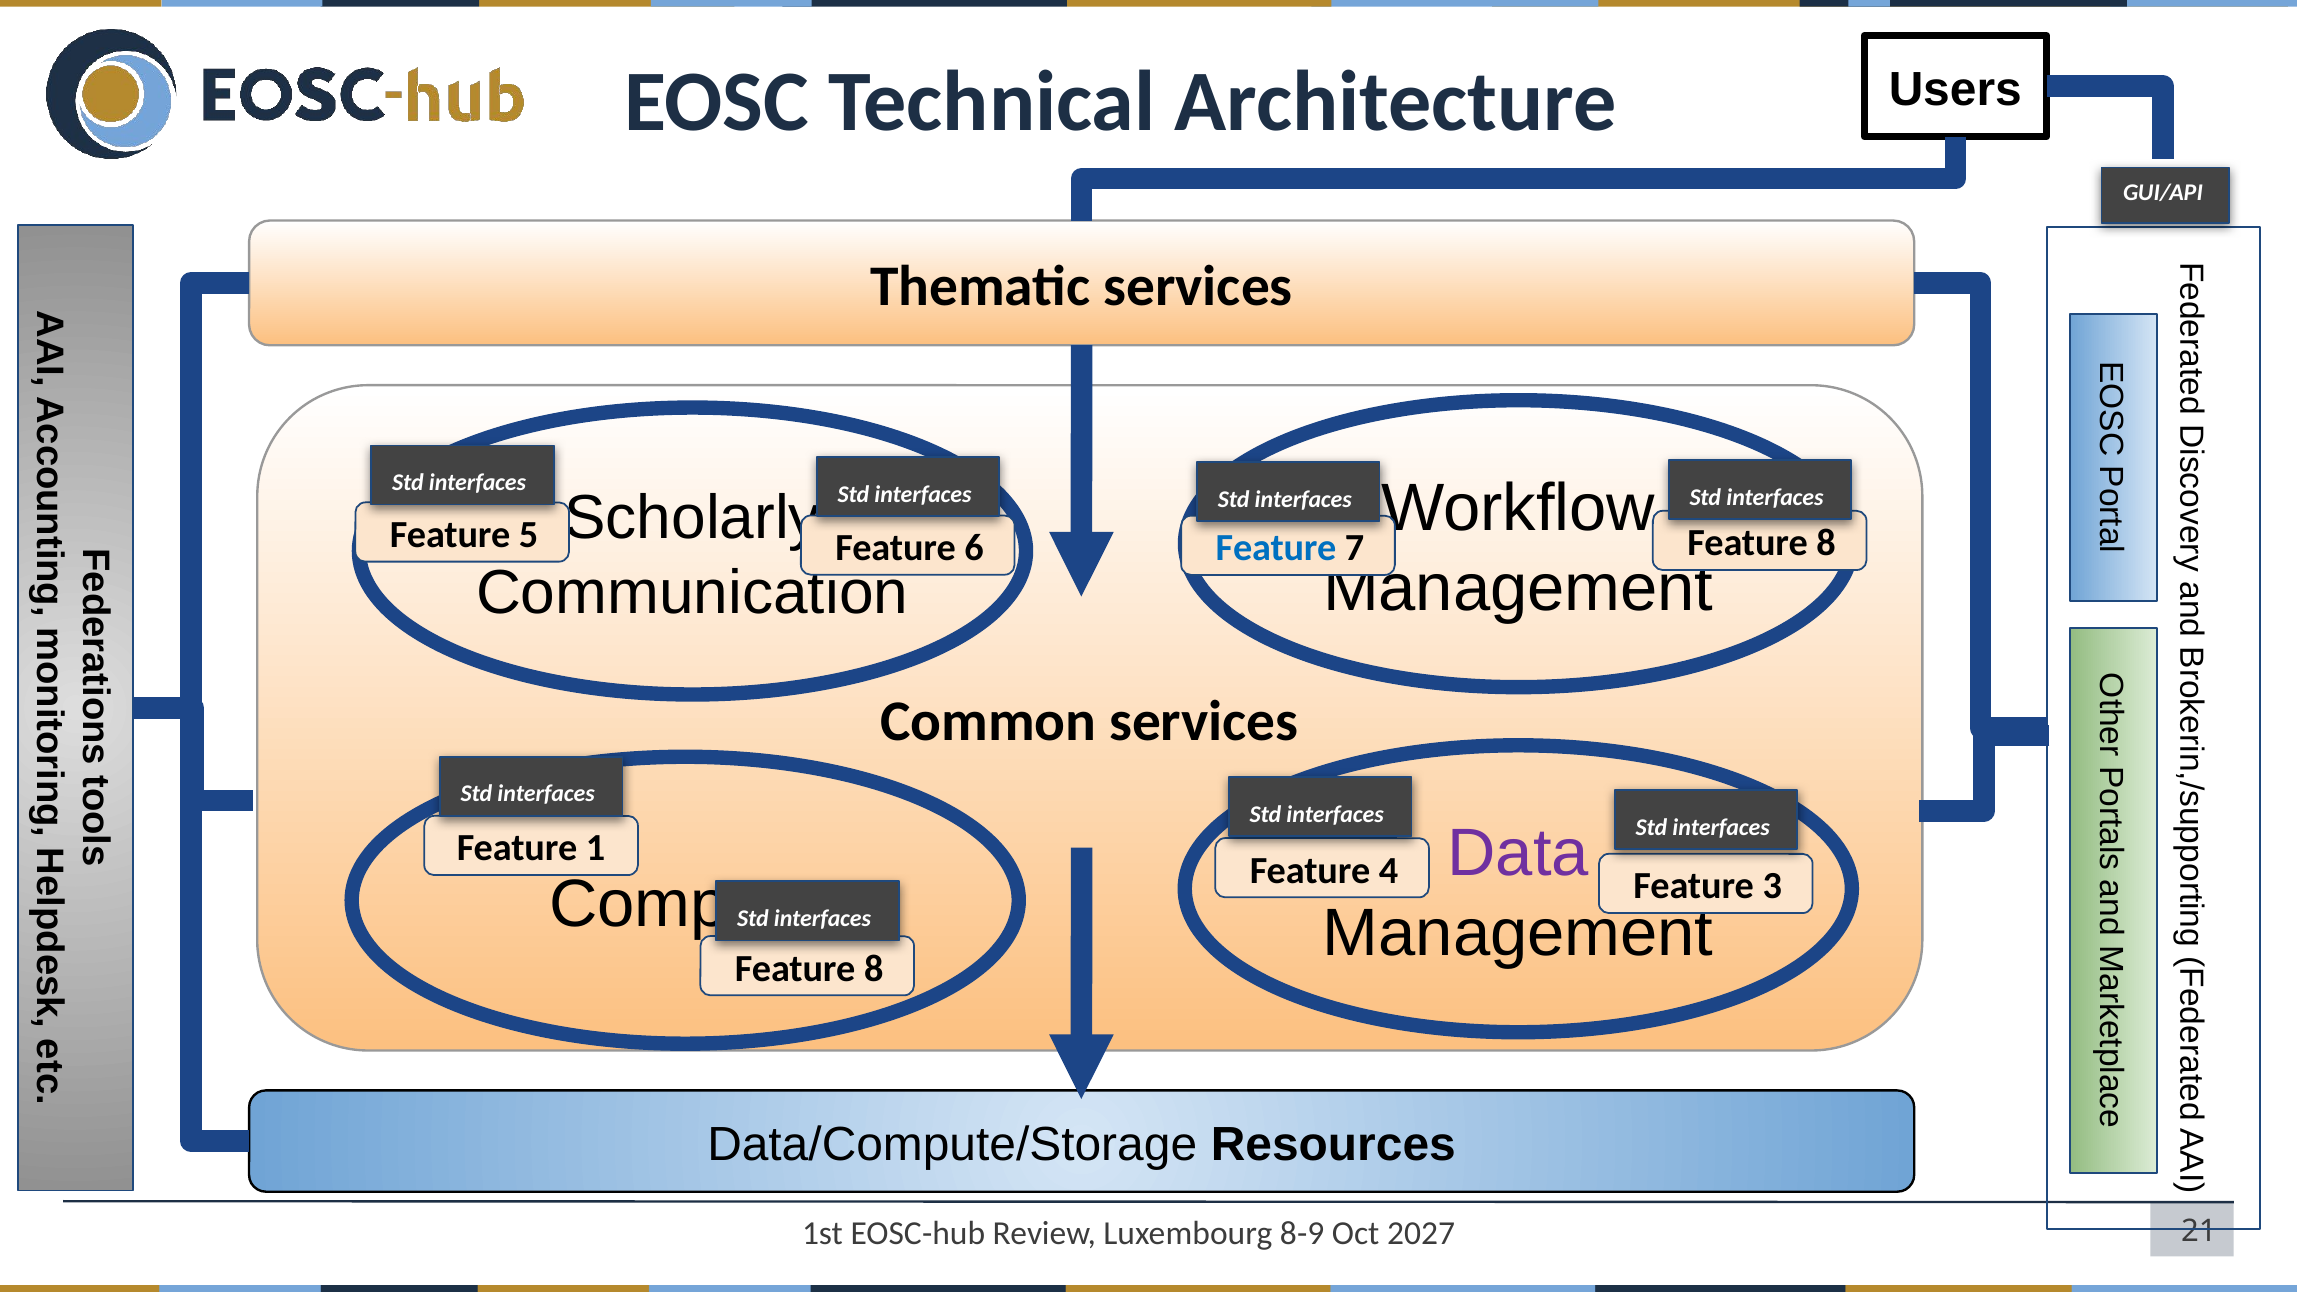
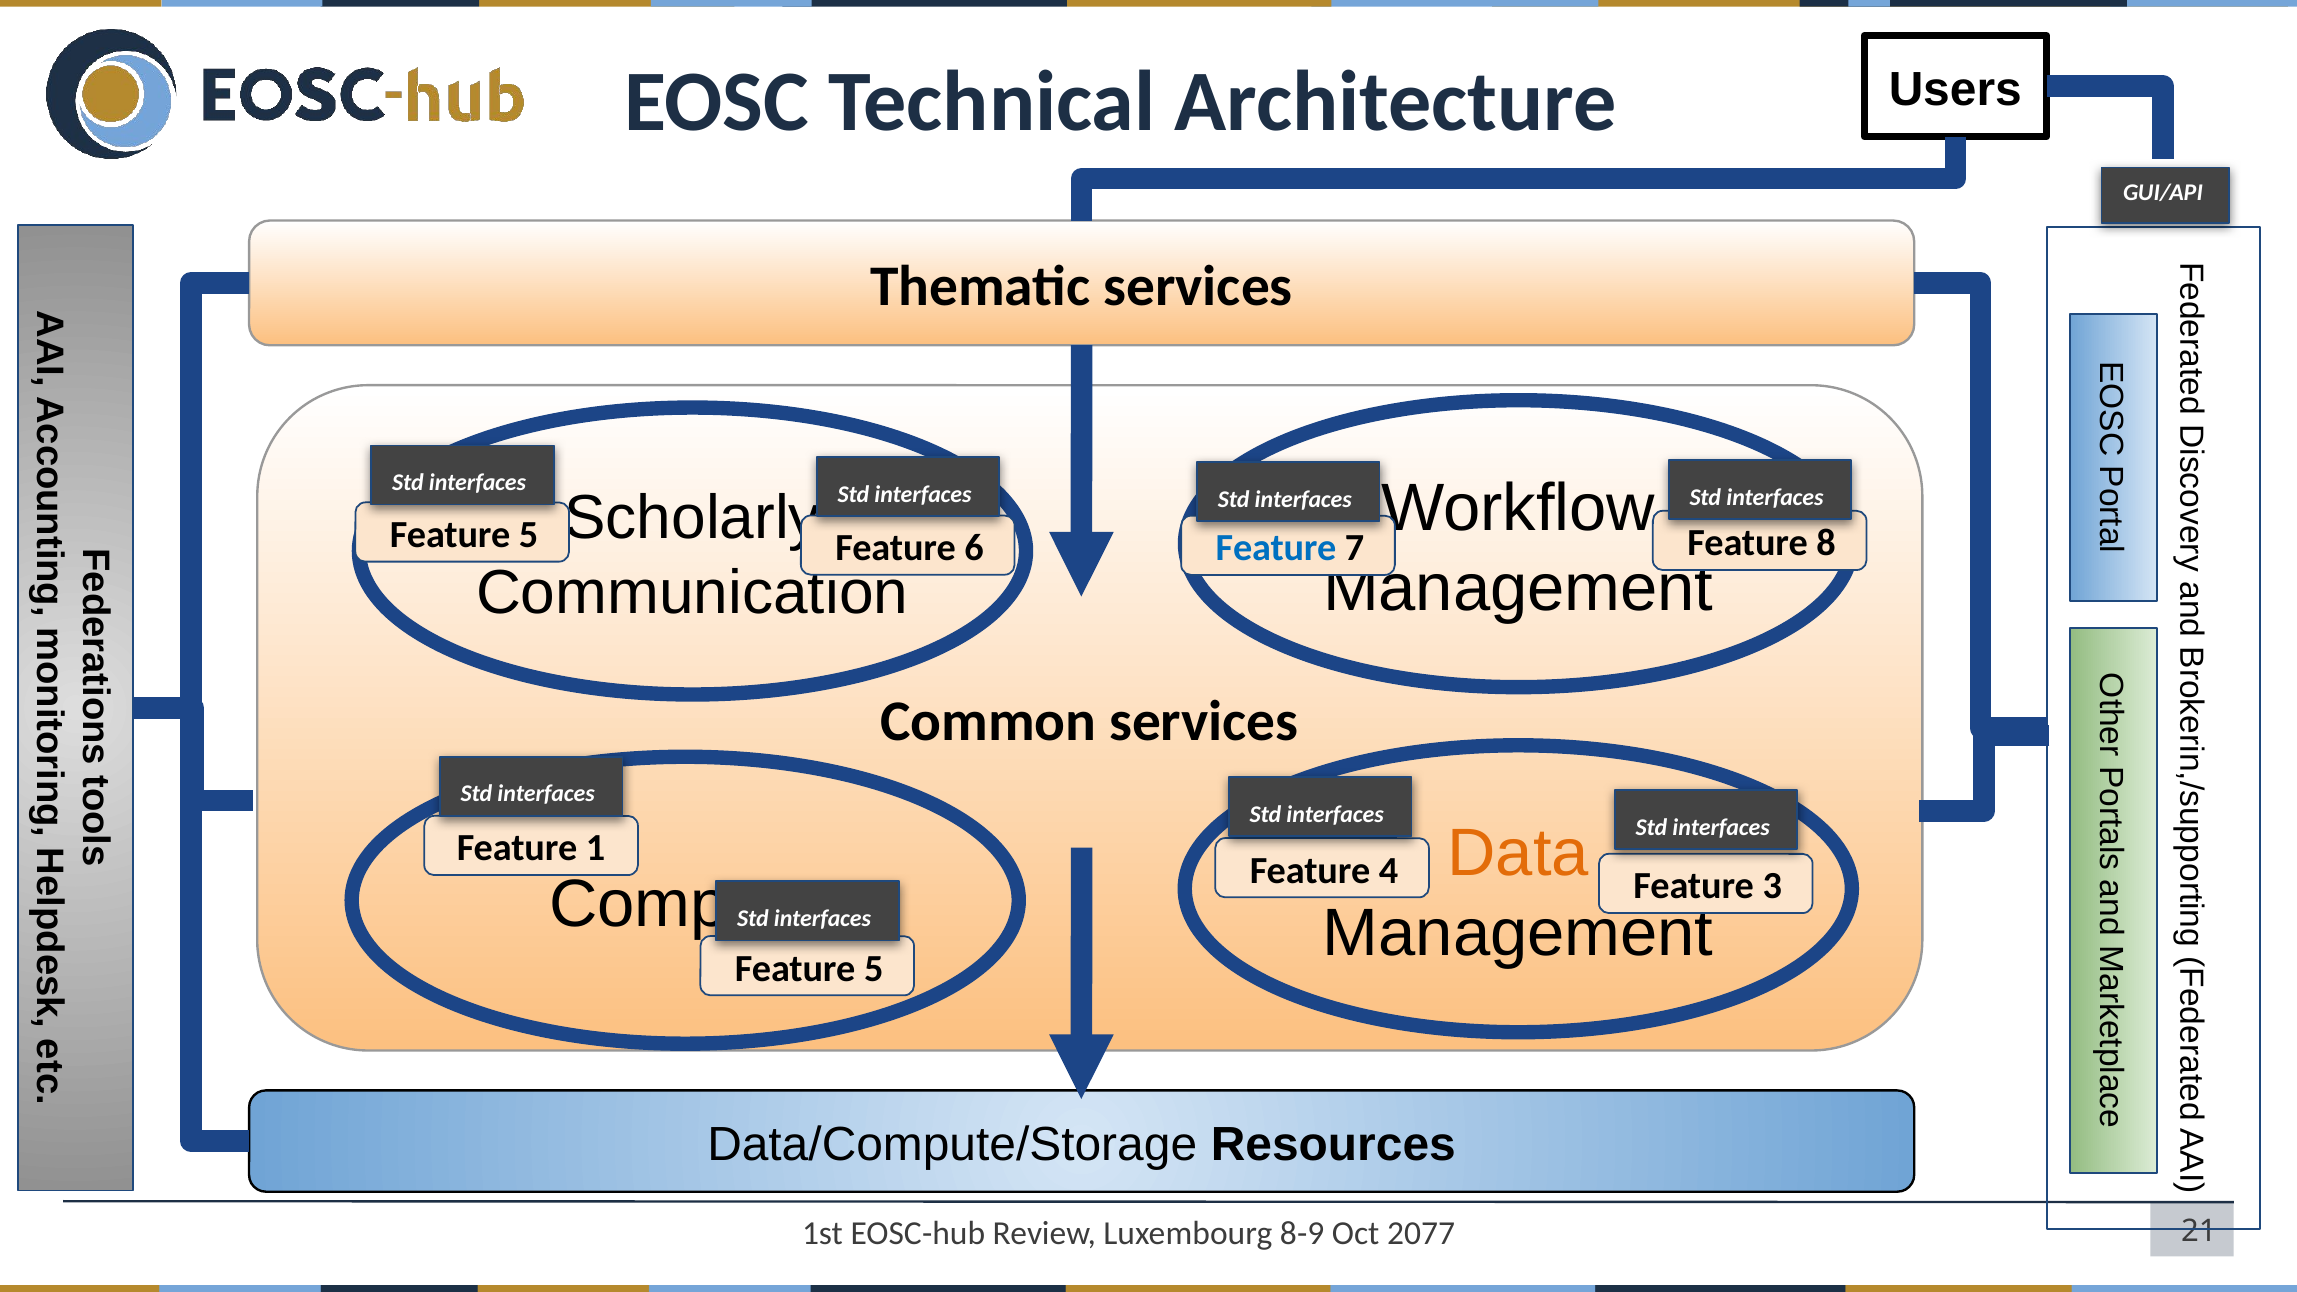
Data colour: purple -> orange (1518, 853)
8: 8 -> 5 (874, 969)
2027: 2027 -> 2077 (1421, 1233)
